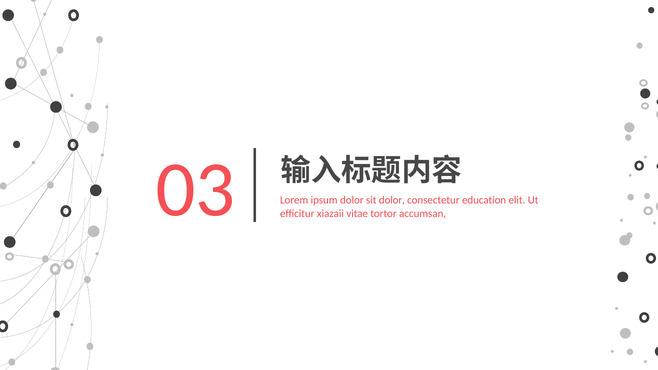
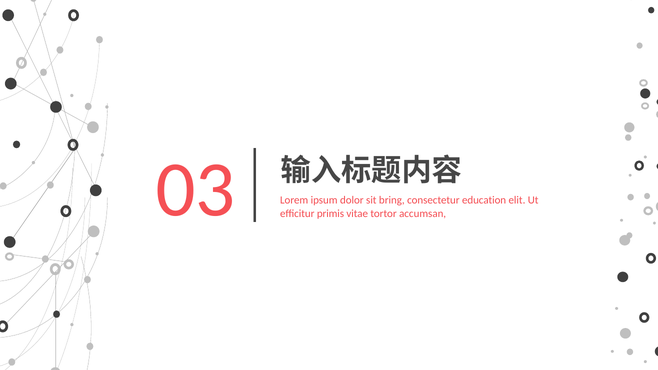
sit dolor: dolor -> bring (392, 200)
xiazaii: xiazaii -> primis (331, 213)
